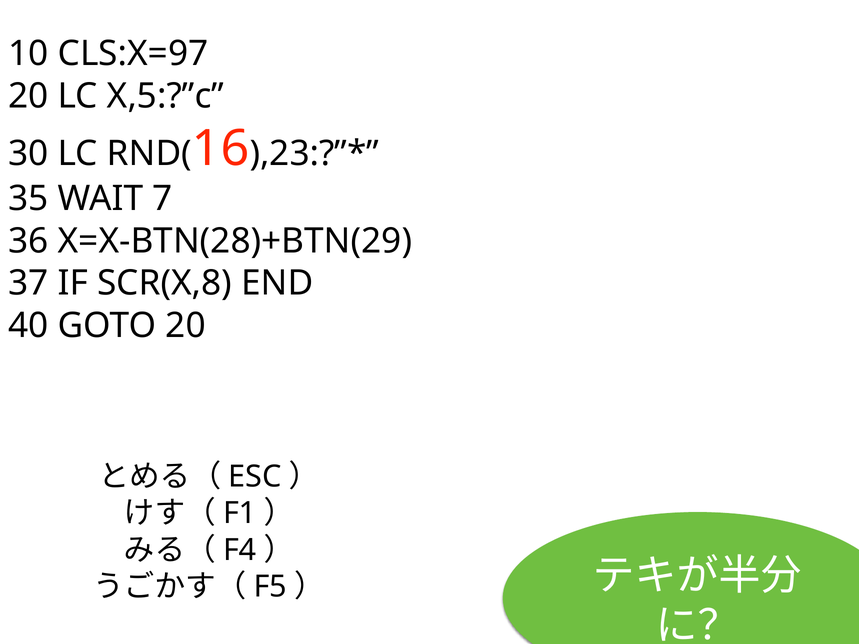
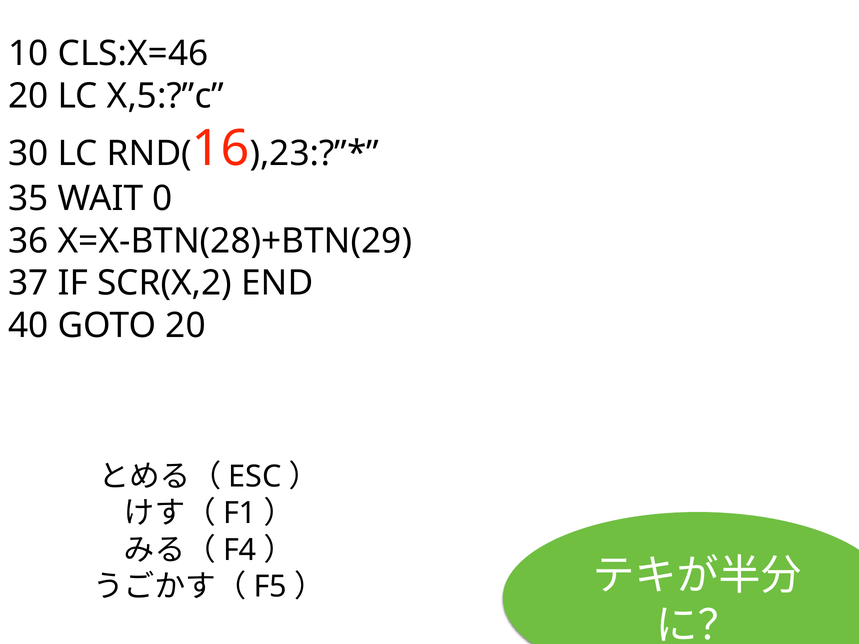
CLS:X=97: CLS:X=97 -> CLS:X=46 (133, 54)
7: 7 -> 0 (162, 199)
SCR(X,8: SCR(X,8 -> SCR(X,2 (165, 283)
